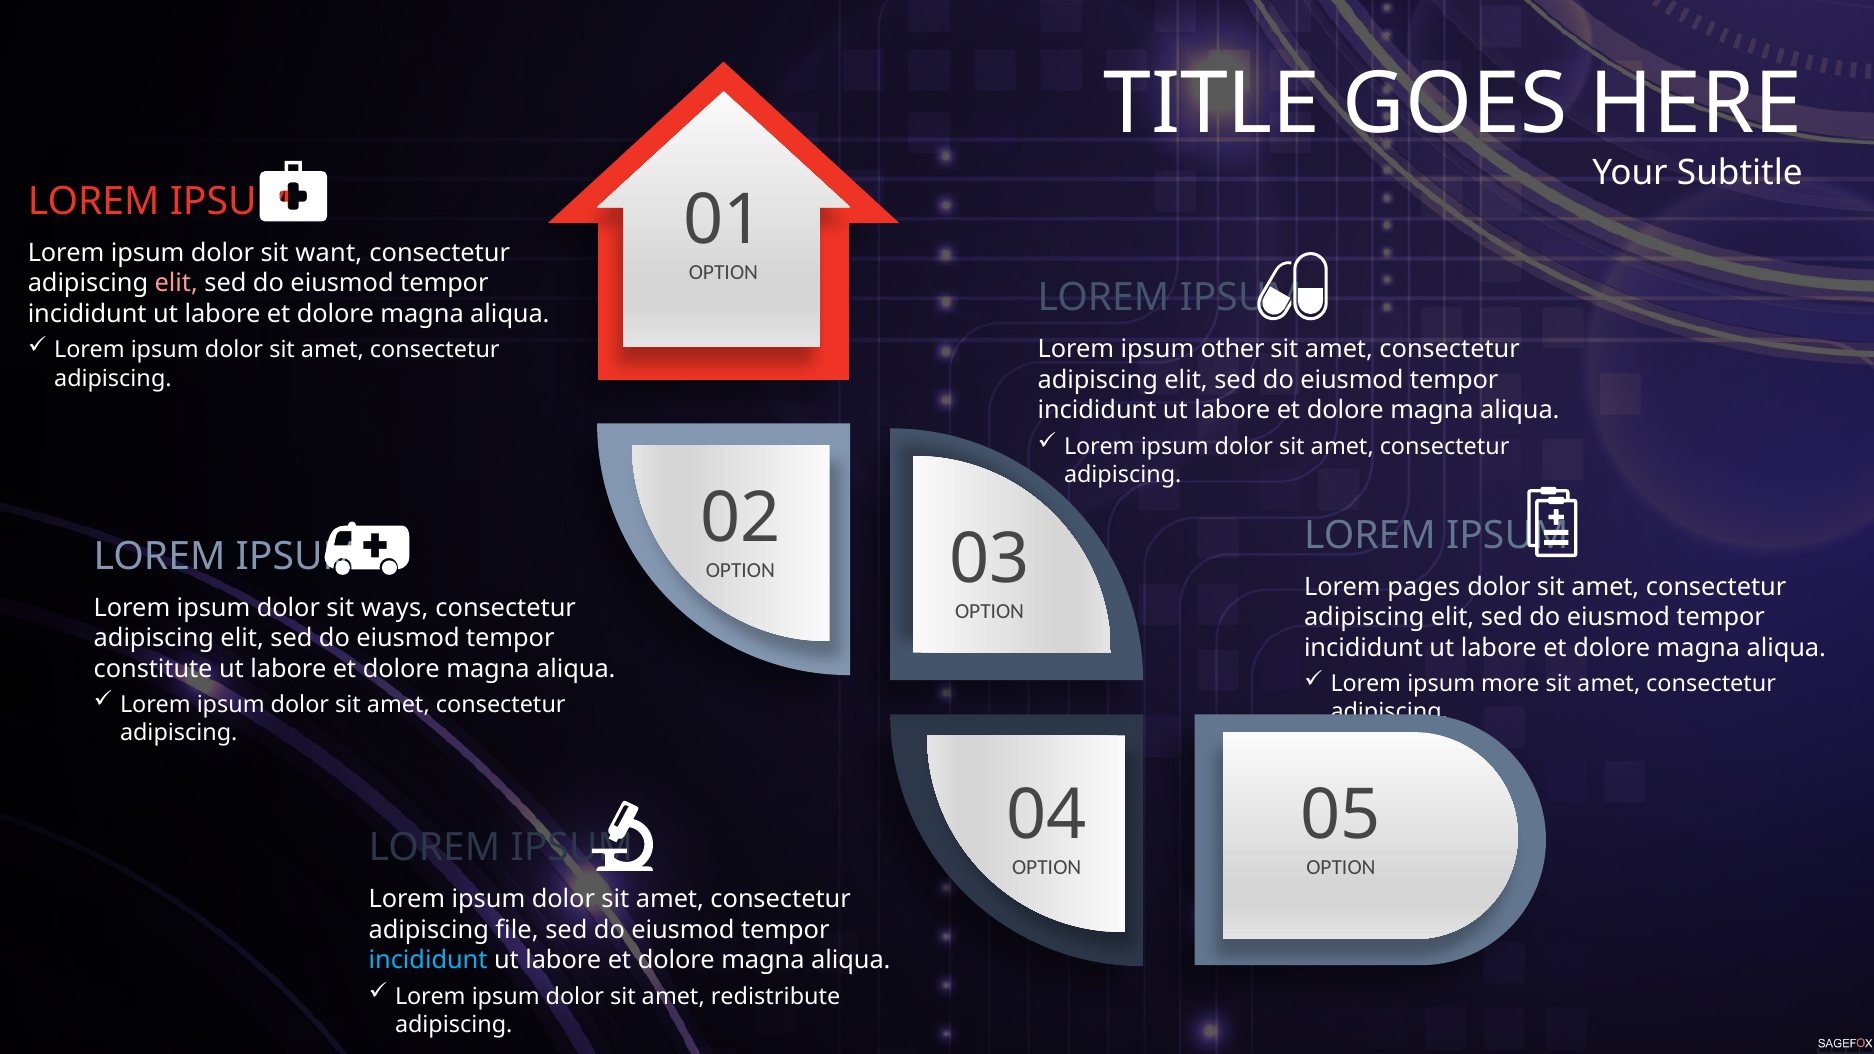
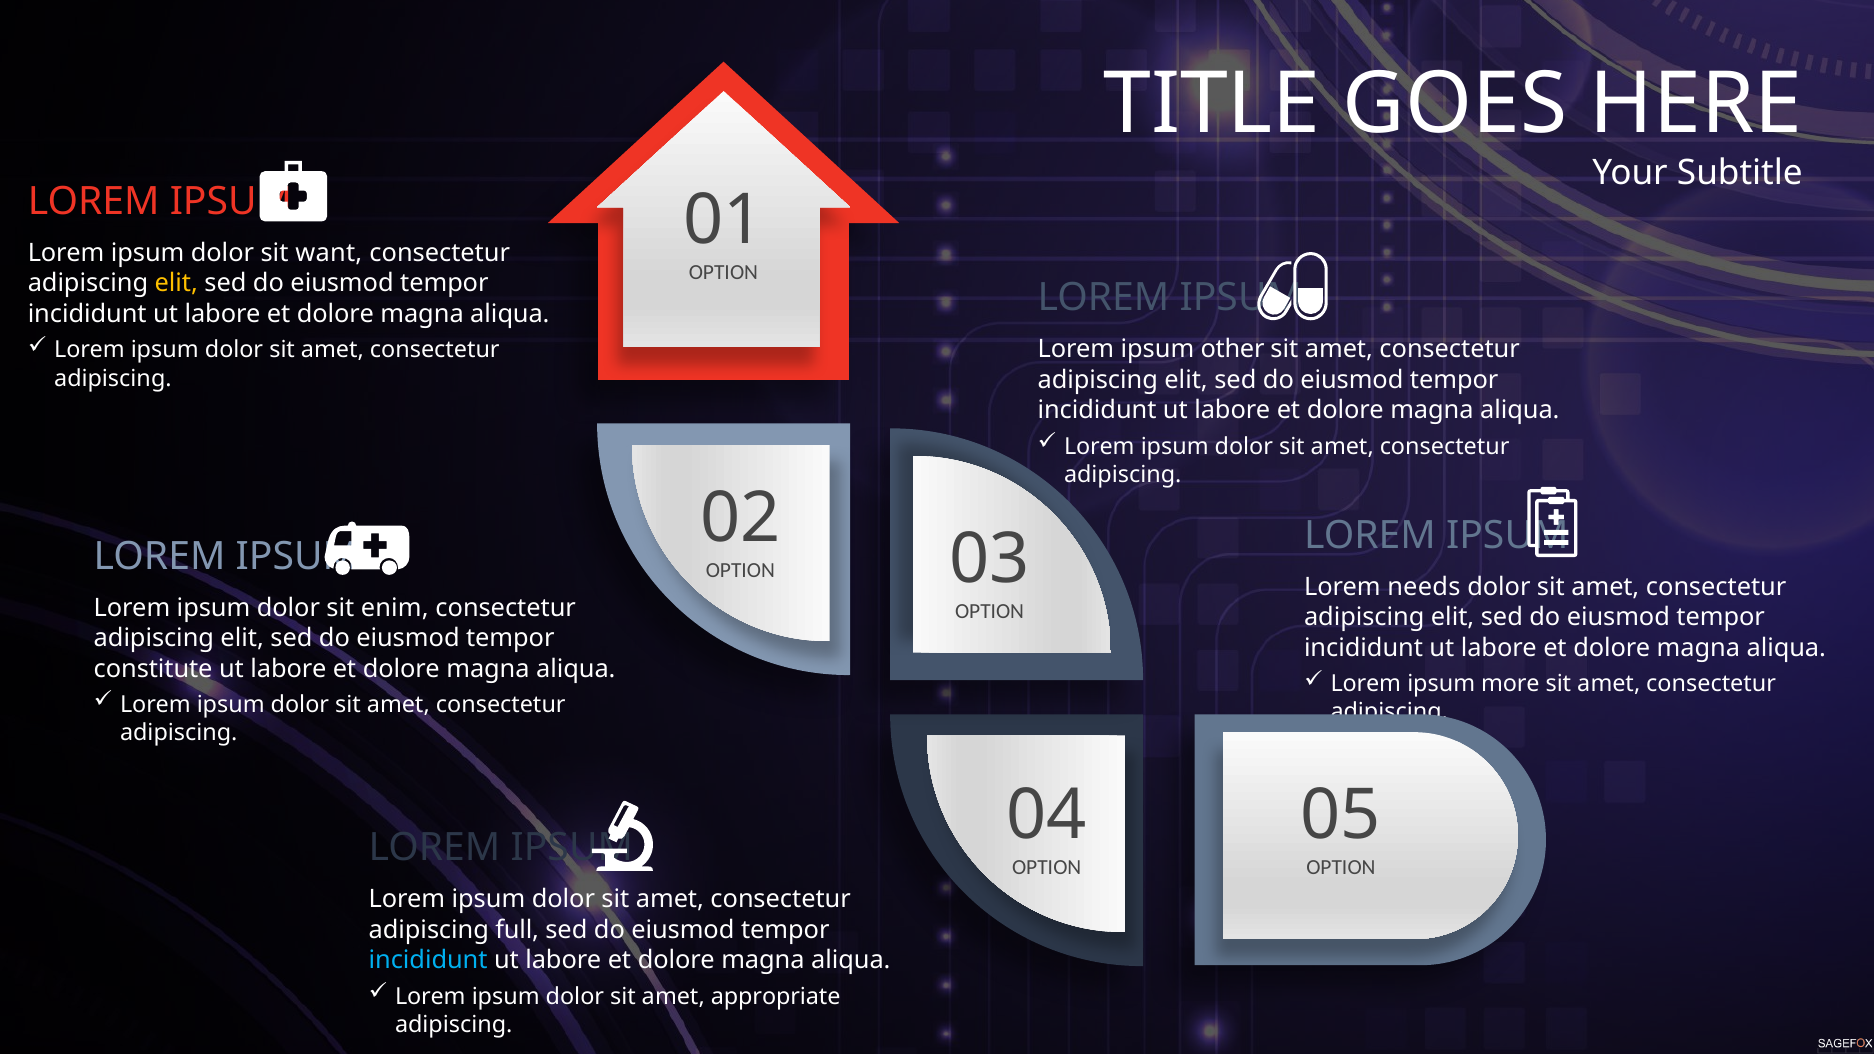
elit colour: pink -> yellow (176, 284)
pages: pages -> needs (1424, 587)
ways: ways -> enim (395, 608)
file: file -> full (517, 930)
redistribute: redistribute -> appropriate (776, 997)
